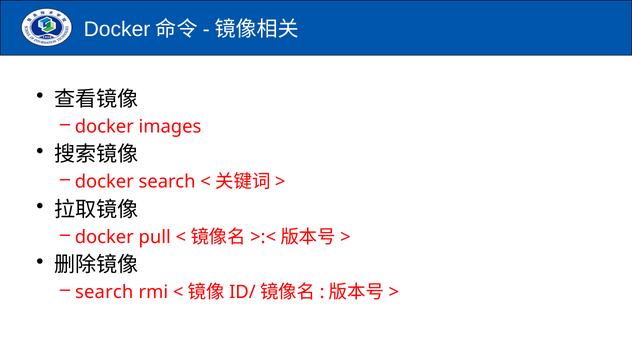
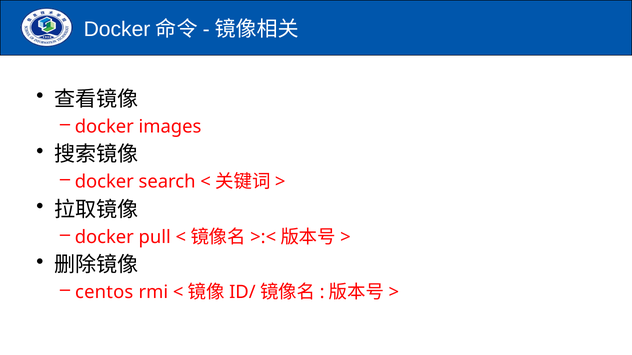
search: search -> centos (104, 293)
